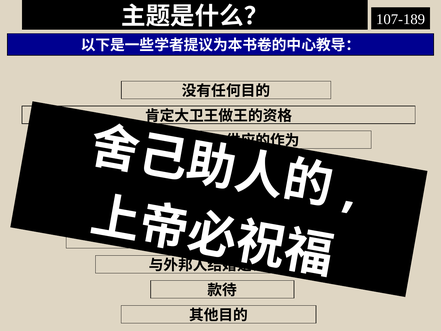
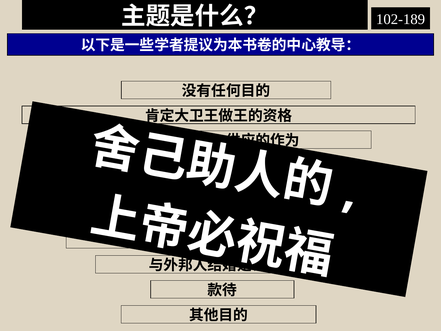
107-189: 107-189 -> 102-189 (401, 19)
